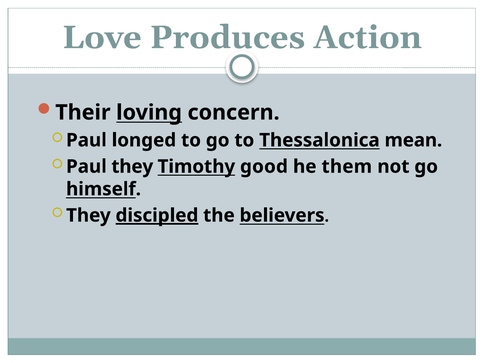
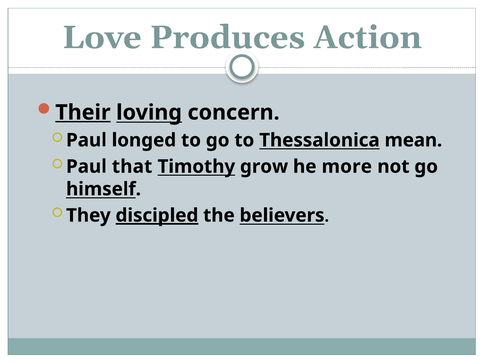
Their underline: none -> present (83, 112)
Paul they: they -> that (132, 167)
good: good -> grow (264, 167)
them: them -> more (347, 167)
